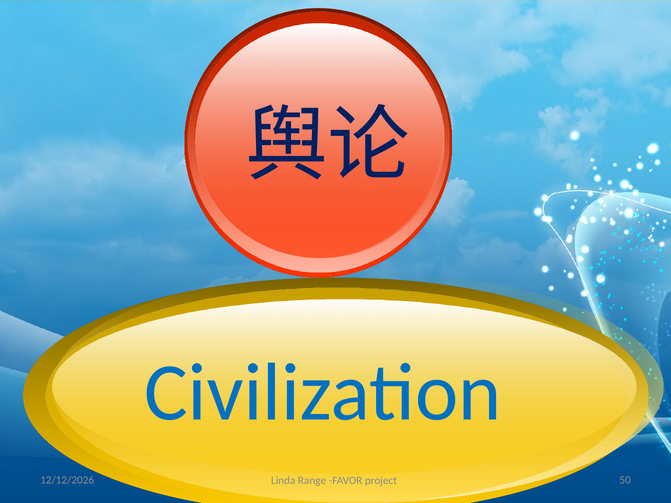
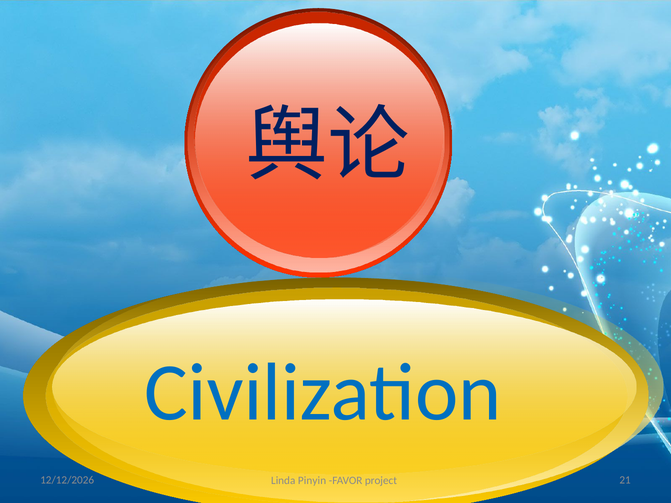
Range: Range -> Pinyin (312, 481)
50: 50 -> 21 (625, 480)
